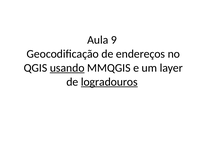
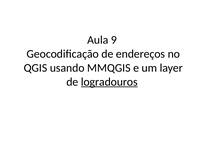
usando underline: present -> none (67, 68)
